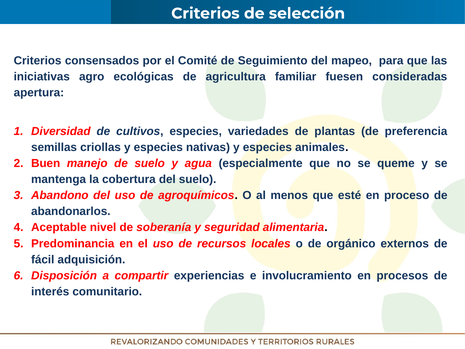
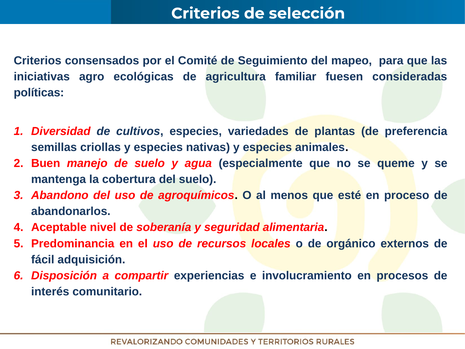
apertura: apertura -> políticas (39, 93)
